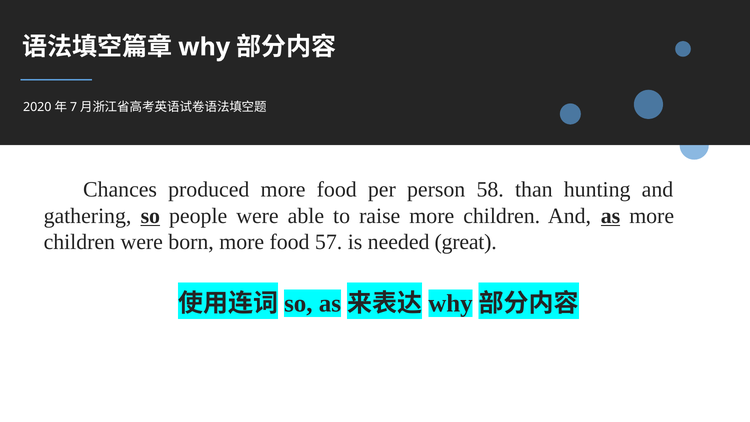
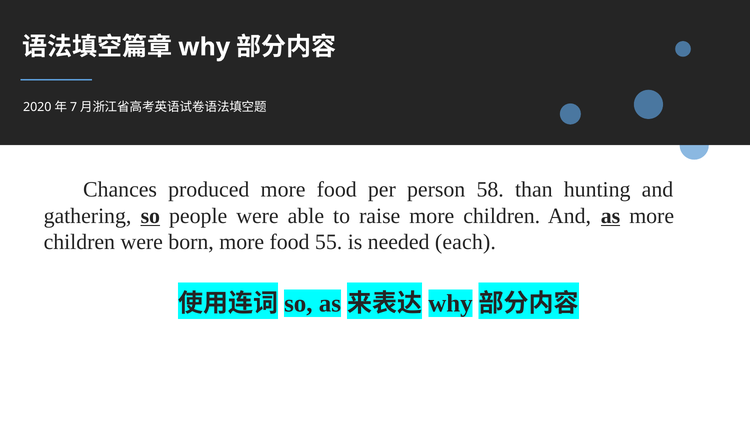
57: 57 -> 55 (329, 242)
great: great -> each (465, 242)
